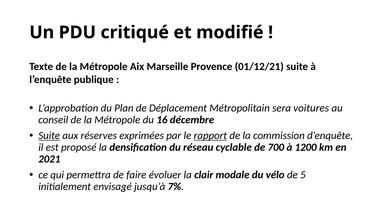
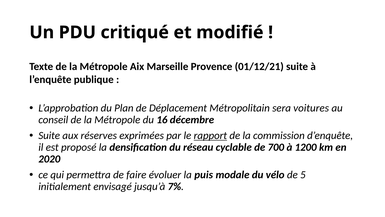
Suite underline: present -> none (49, 135)
2021: 2021 -> 2020 (49, 159)
clair: clair -> puis (204, 174)
